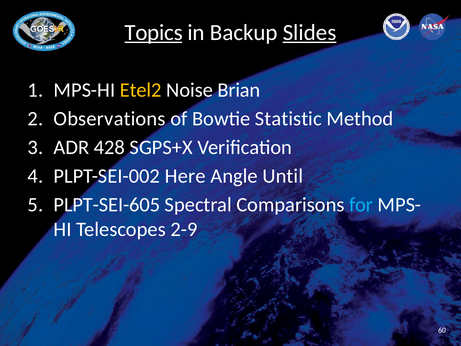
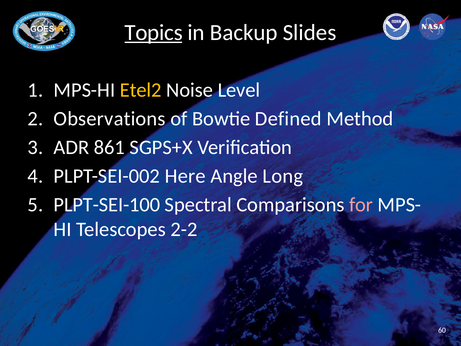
Slides underline: present -> none (310, 32)
Brian: Brian -> Level (239, 90)
Statistic: Statistic -> Defined (288, 119)
428: 428 -> 861 (109, 147)
Until: Until -> Long (283, 176)
PLPT-SEI-605: PLPT-SEI-605 -> PLPT-SEI-100 (107, 205)
for colour: light blue -> pink (361, 205)
2-9: 2-9 -> 2-2 (184, 229)
